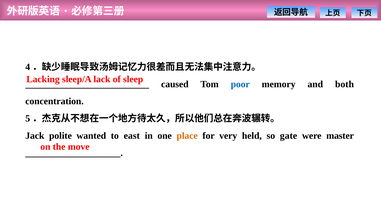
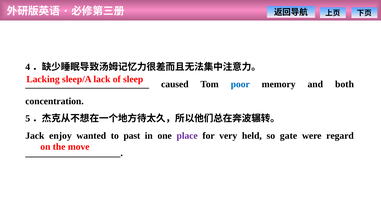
polite: polite -> enjoy (60, 135)
east: east -> past (132, 135)
place colour: orange -> purple (187, 135)
master: master -> regard (340, 135)
